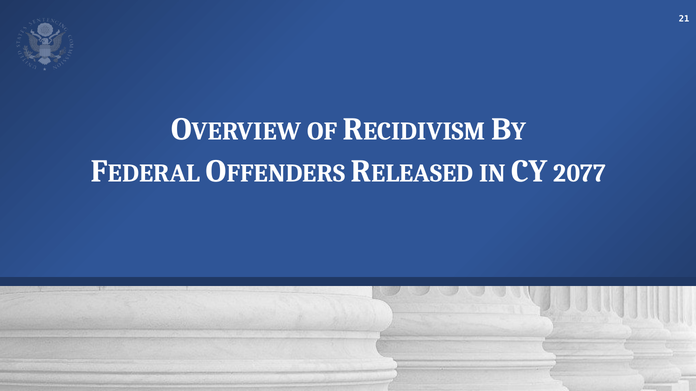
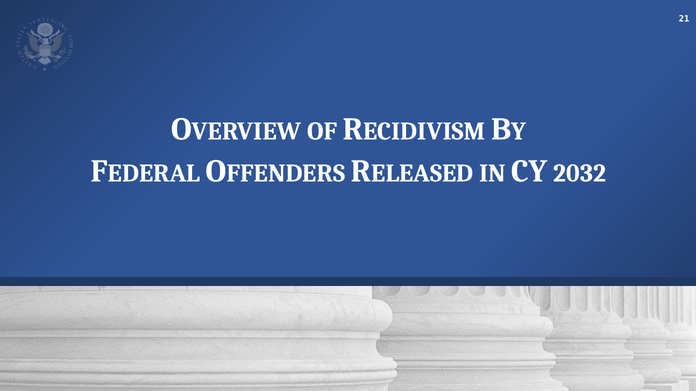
2077: 2077 -> 2032 (580, 173)
